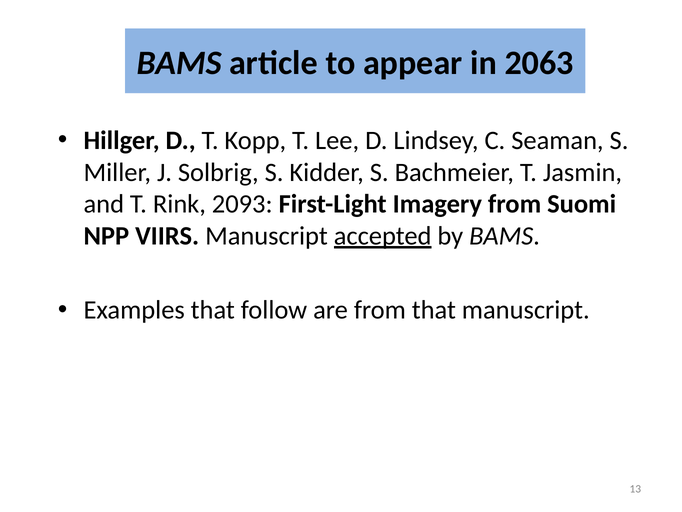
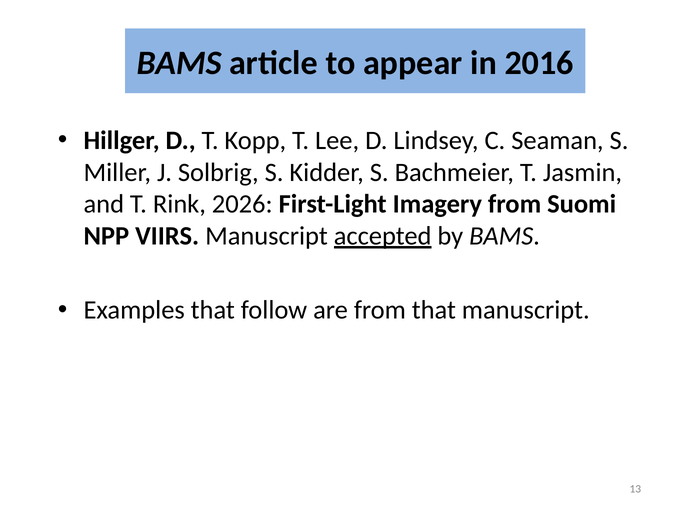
2063: 2063 -> 2016 (539, 63)
2093: 2093 -> 2026 (242, 204)
